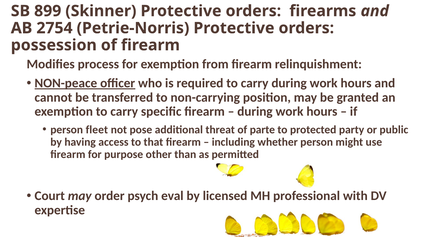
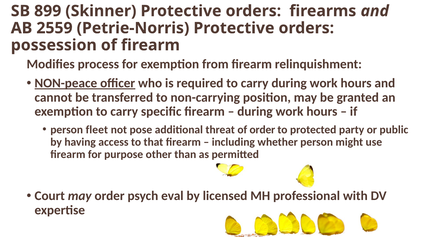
2754: 2754 -> 2559 (54, 28)
of parte: parte -> order (262, 130)
